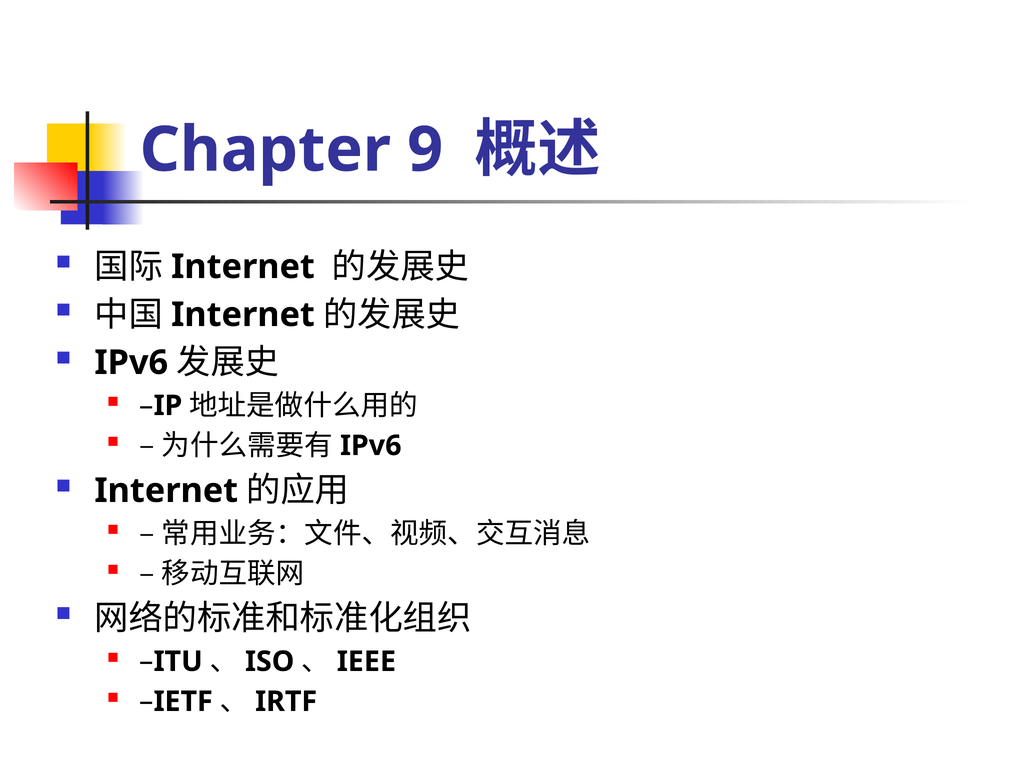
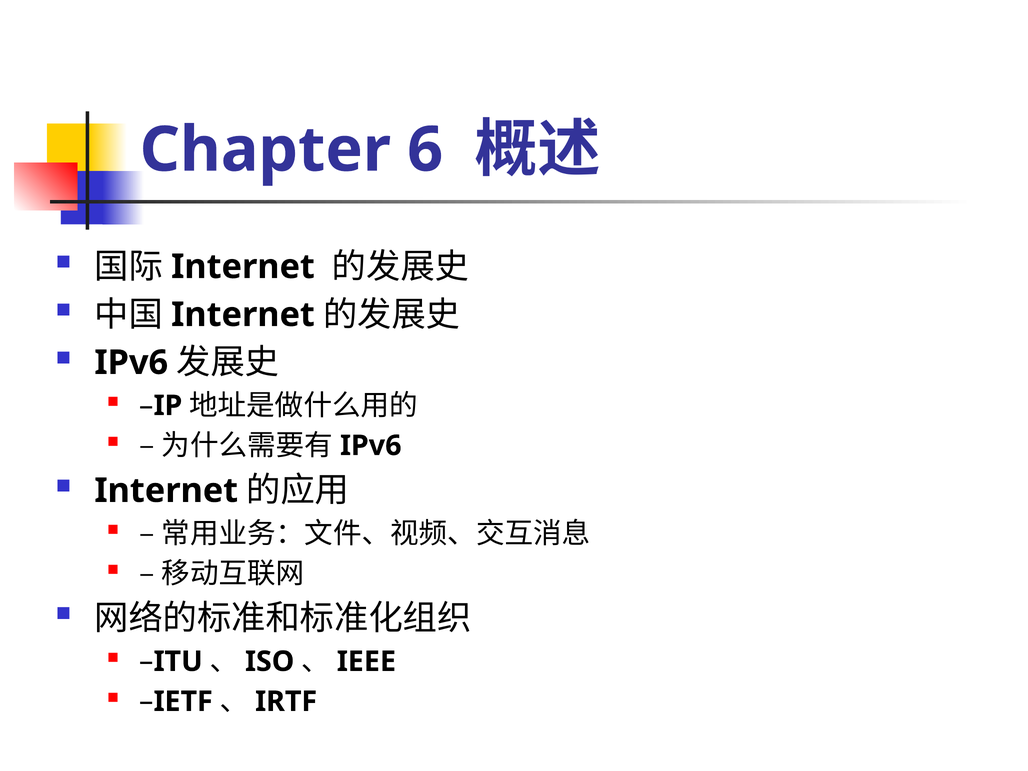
9: 9 -> 6 (425, 150)
